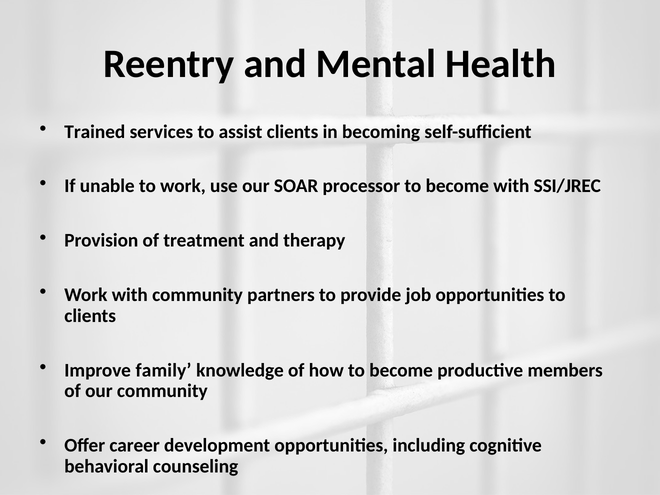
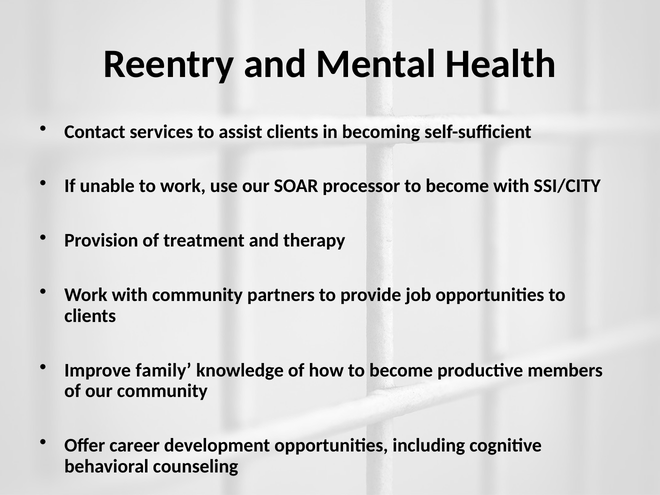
Trained: Trained -> Contact (95, 132)
SSI/JREC: SSI/JREC -> SSI/CITY (567, 186)
